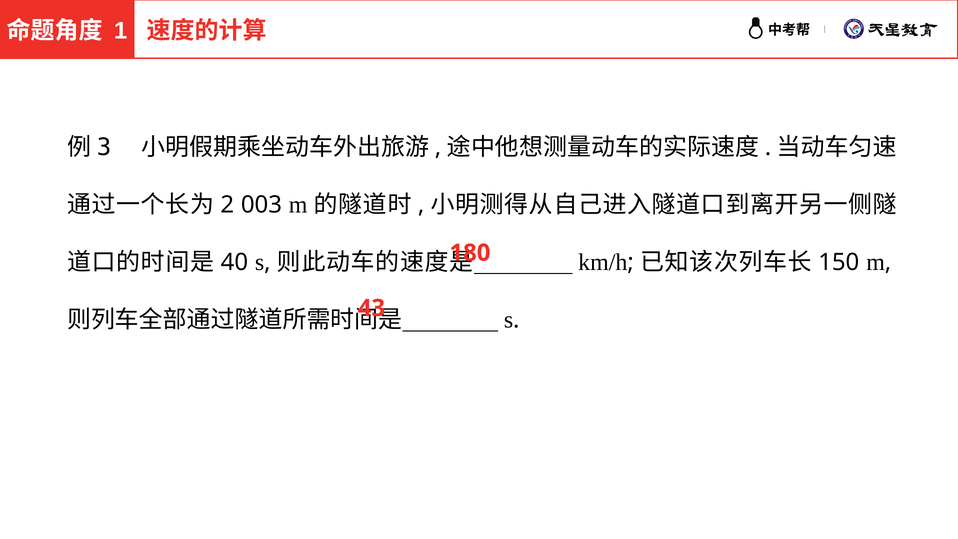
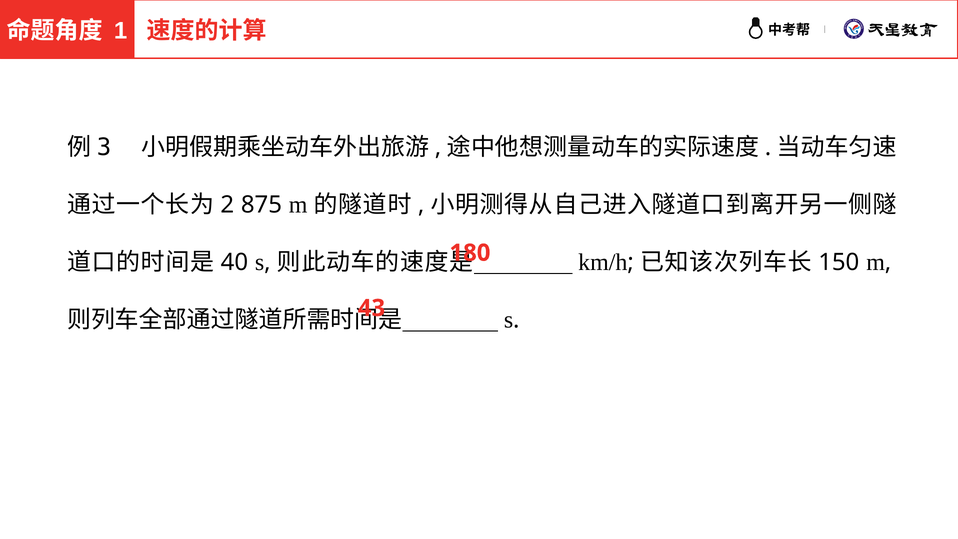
003: 003 -> 875 (261, 205)
